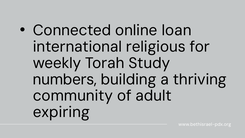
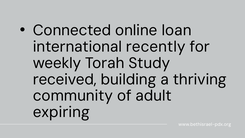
religious: religious -> recently (156, 47)
numbers: numbers -> received (65, 79)
